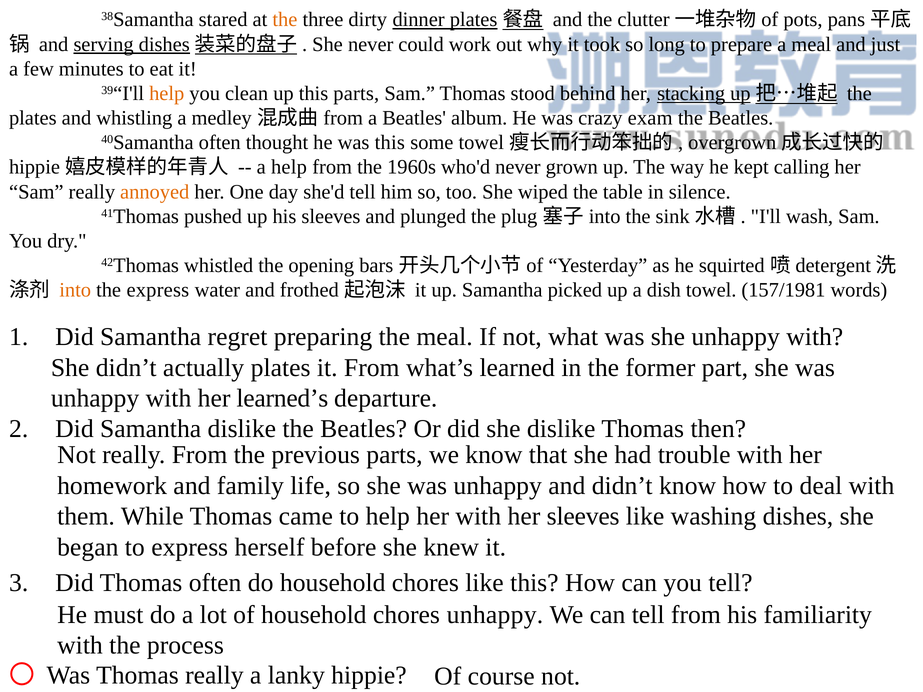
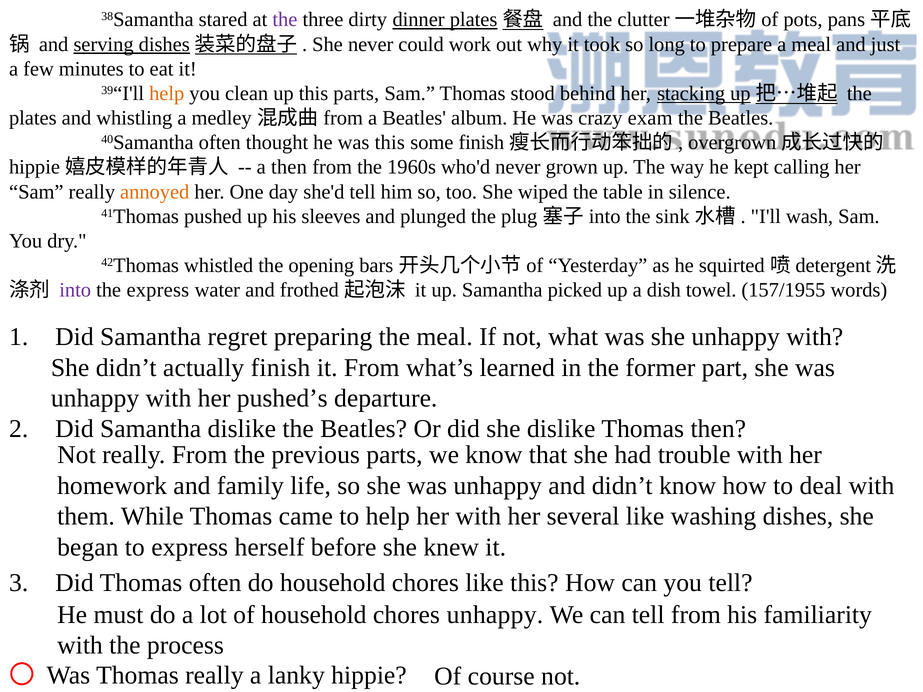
the colour: orange -> purple (285, 20)
some towel: towel -> finish (481, 143)
a help: help -> then (289, 167)
into colour: orange -> purple (75, 290)
157/1981: 157/1981 -> 157/1955 (783, 290)
actually plates: plates -> finish (281, 368)
learned’s: learned’s -> pushed’s (282, 399)
her sleeves: sleeves -> several (583, 517)
